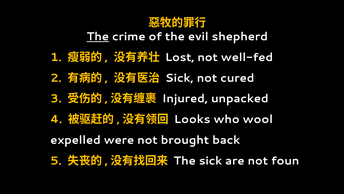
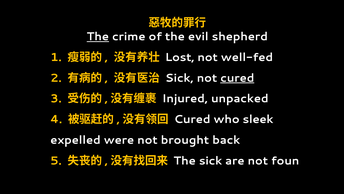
cured underline: none -> present (237, 78)
Looks: Looks -> Cured (192, 119)
wool: wool -> sleek (258, 119)
